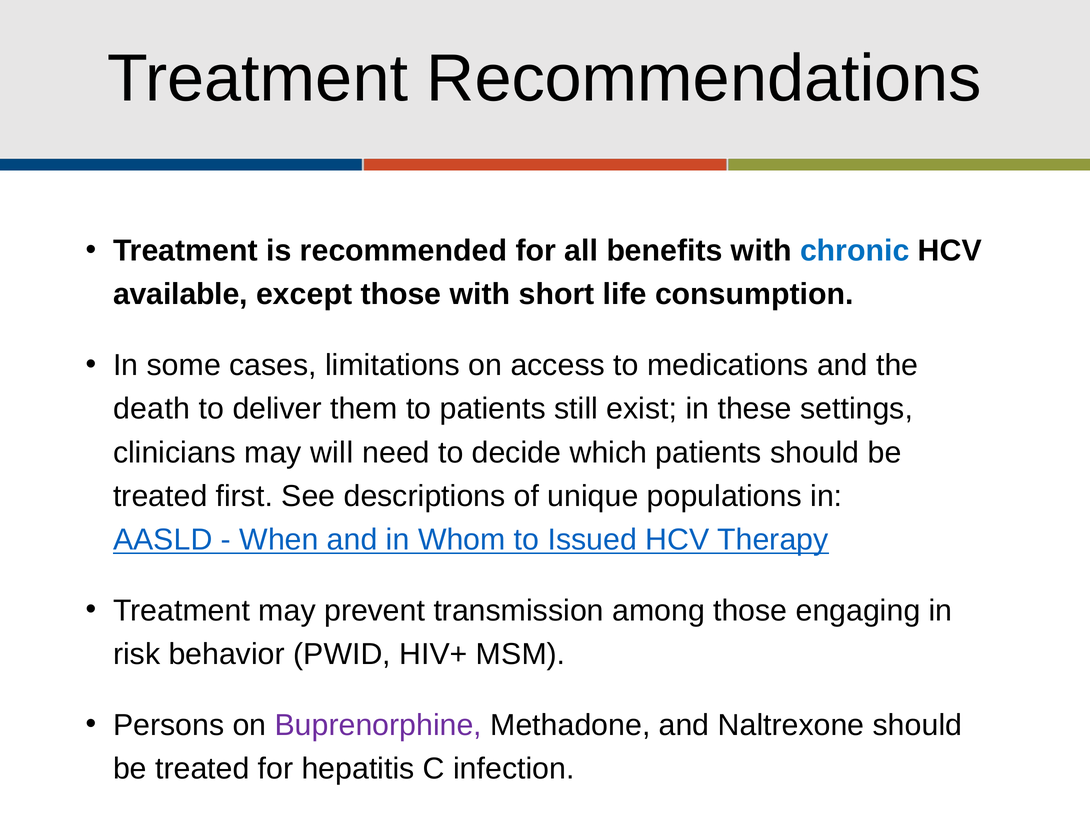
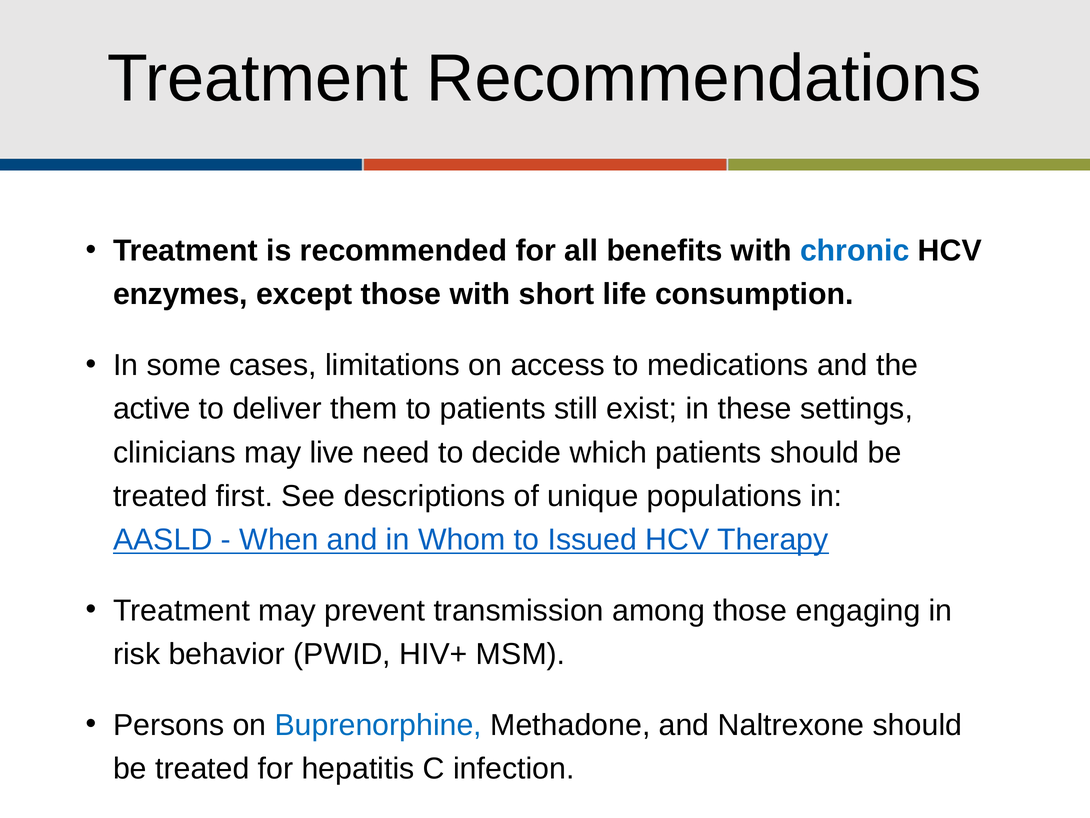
available: available -> enzymes (180, 294)
death: death -> active (152, 409)
will: will -> live (332, 452)
Buprenorphine colour: purple -> blue (378, 725)
